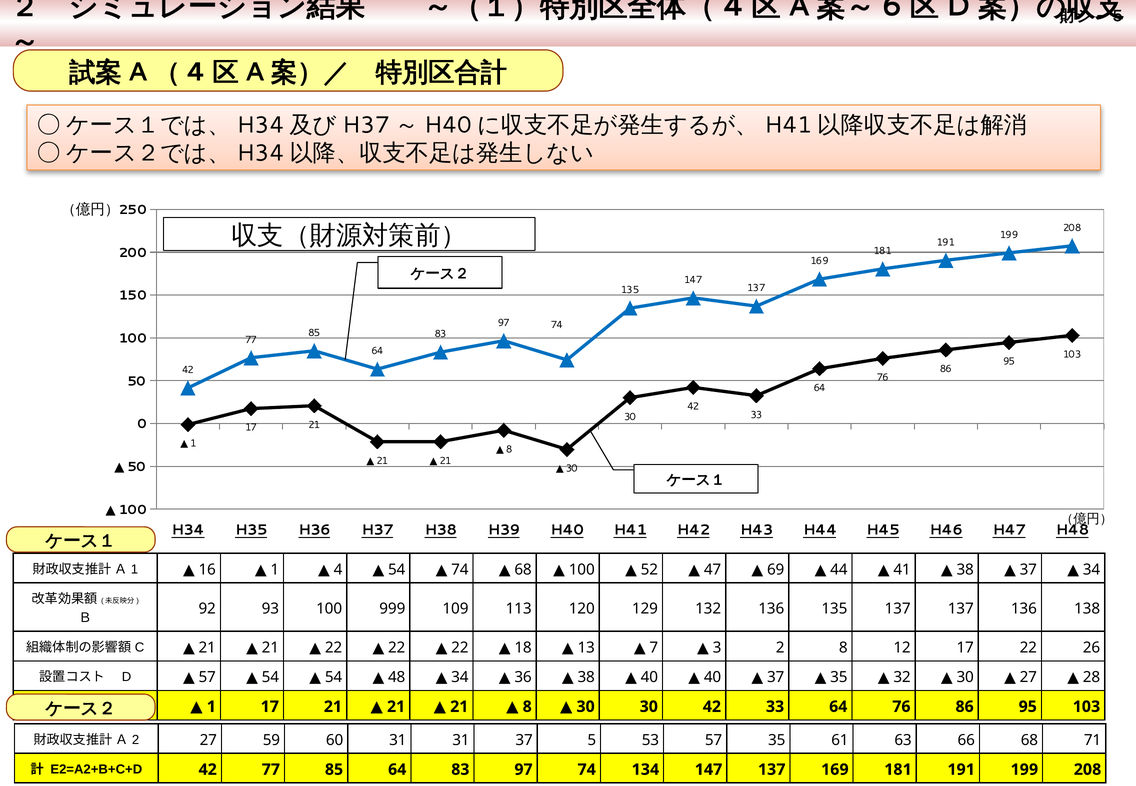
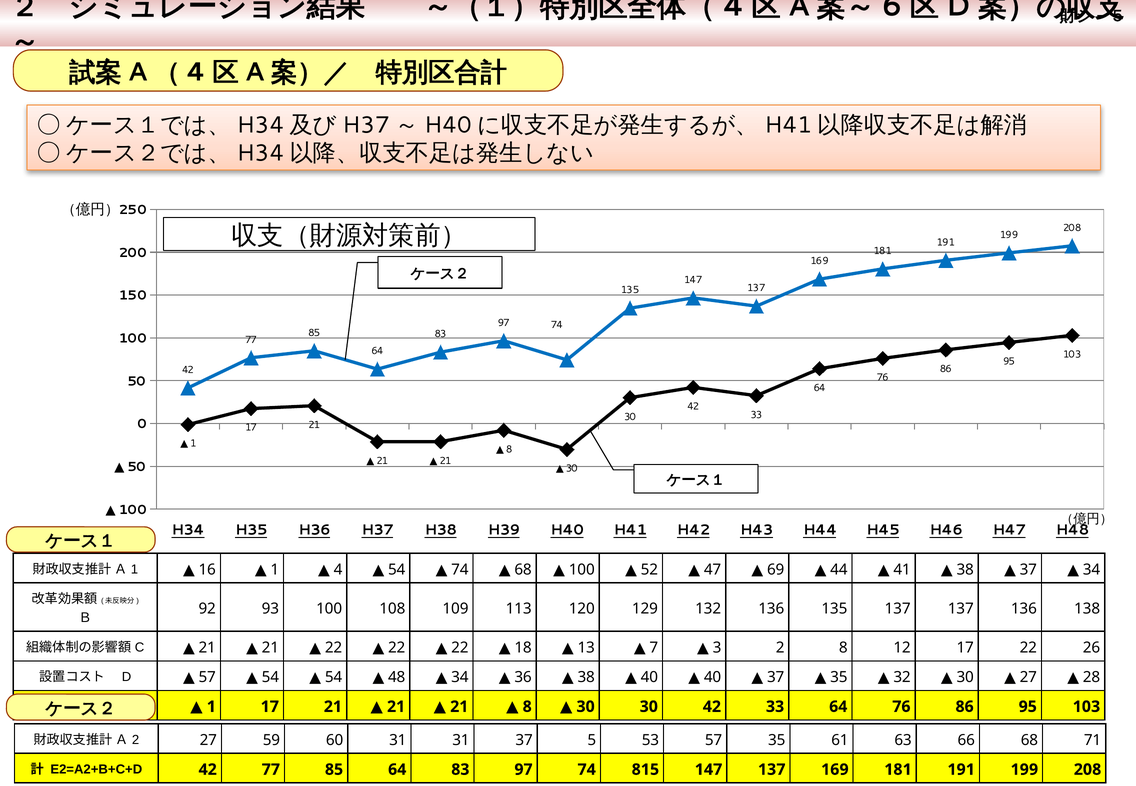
999: 999 -> 108 (392, 609)
134: 134 -> 815 (645, 770)
